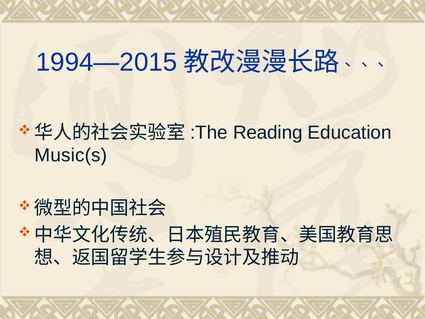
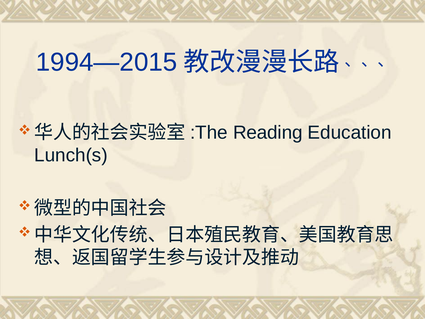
Music(s: Music(s -> Lunch(s (71, 155)
